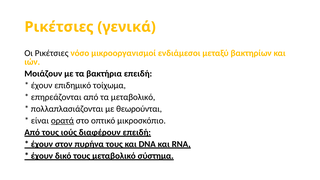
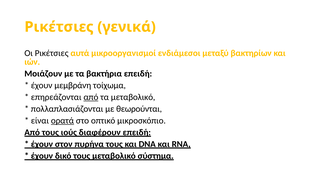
νόσο: νόσο -> αυτά (80, 53)
επιδημικό: επιδημικό -> μεμβράνη (73, 85)
από underline: none -> present (91, 97)
